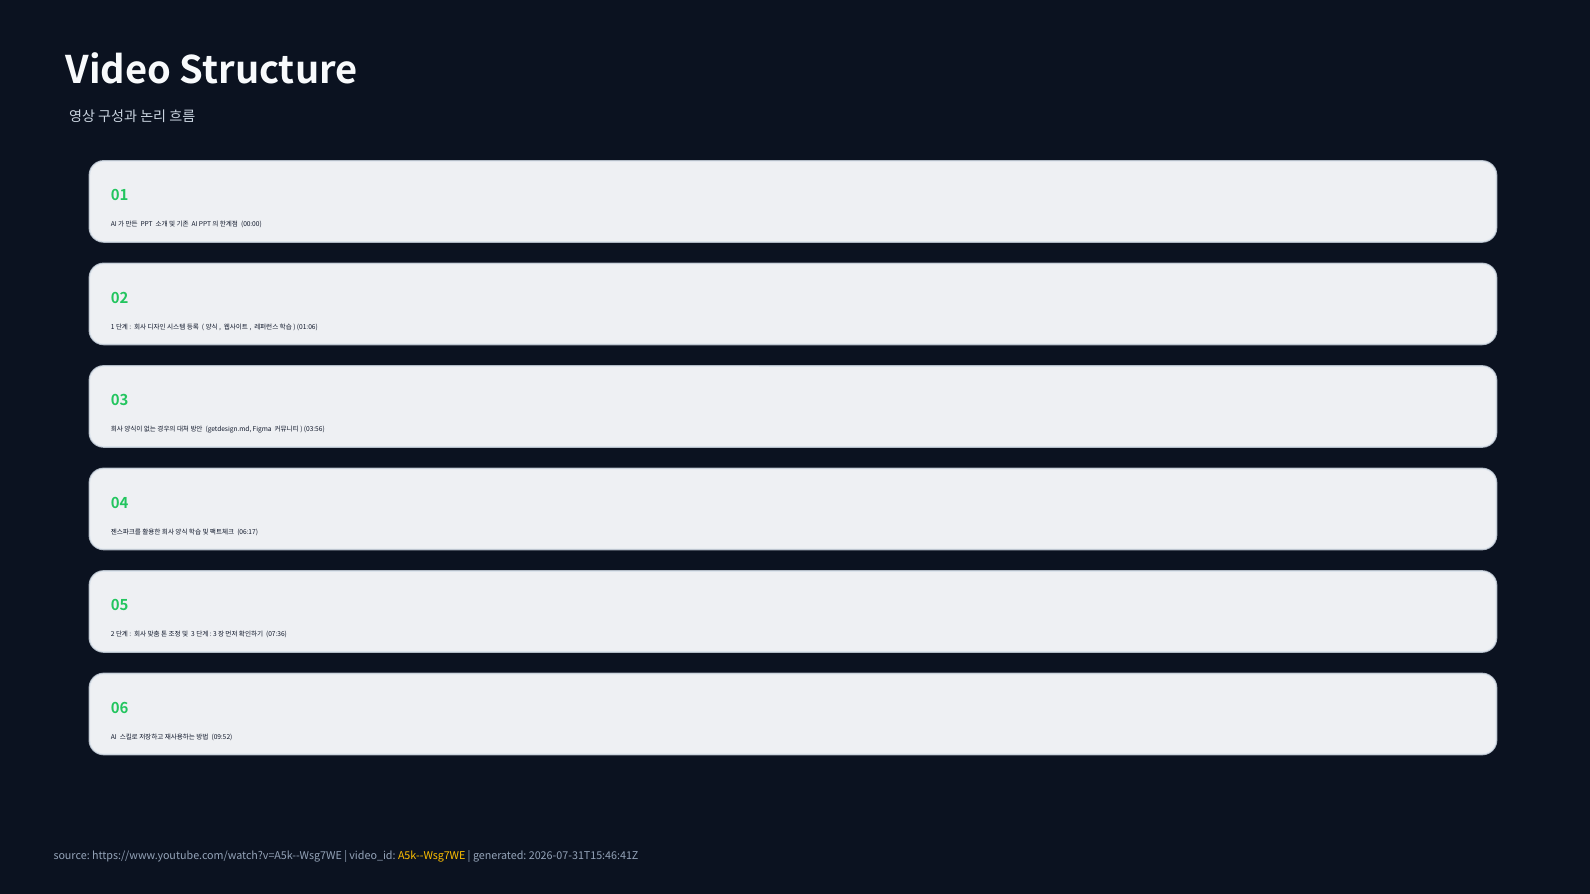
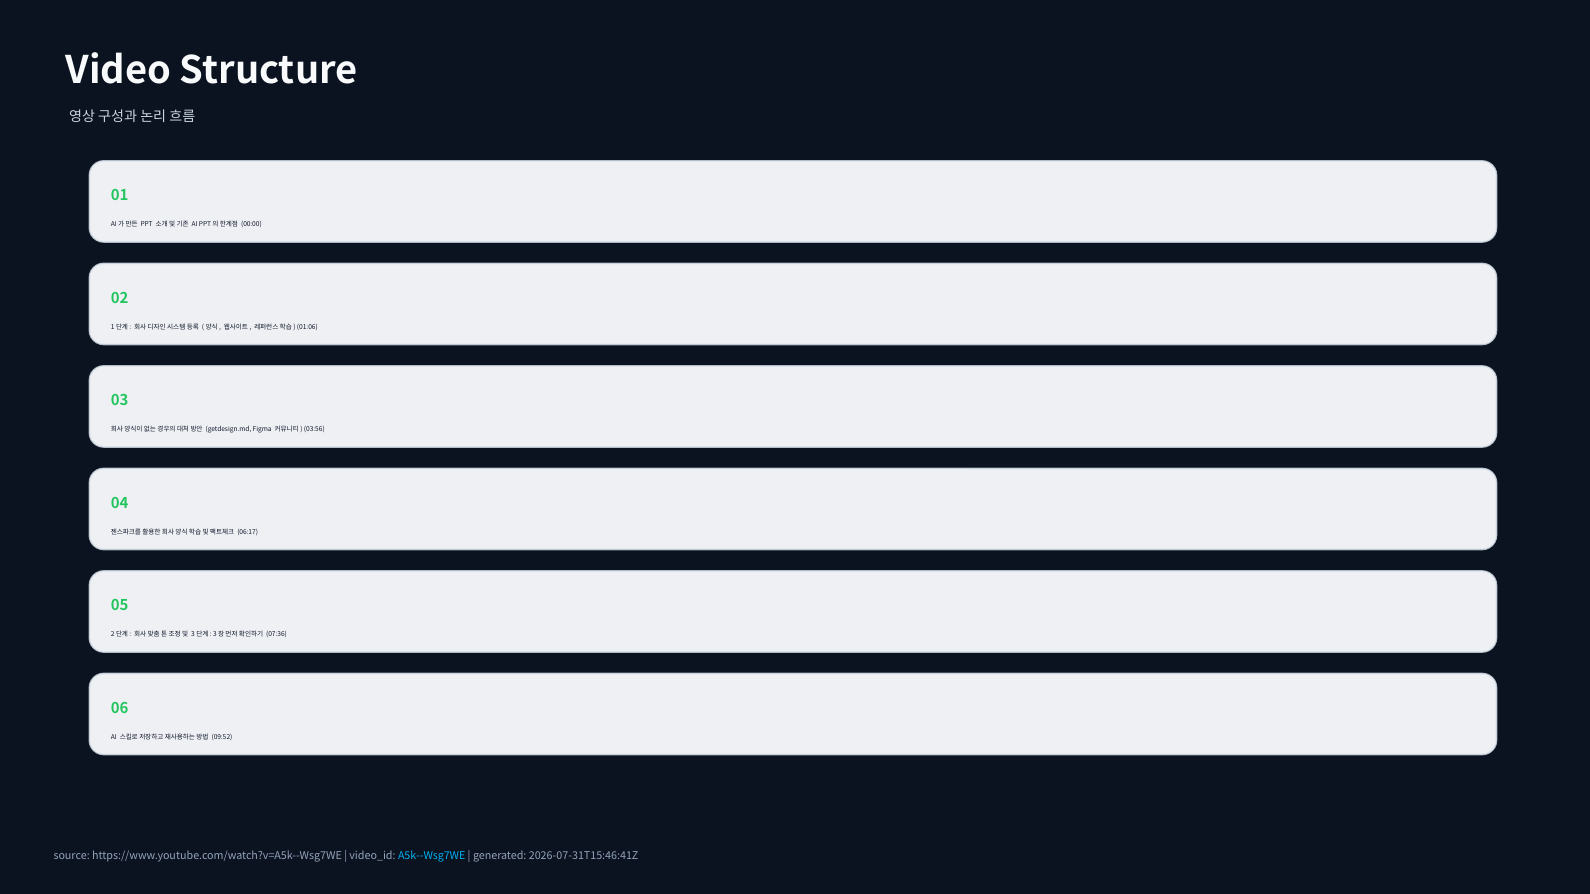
A5k--Wsg7WE colour: yellow -> light blue (432, 856)
